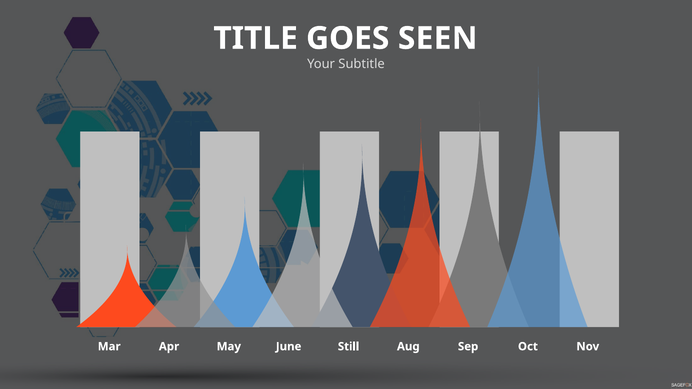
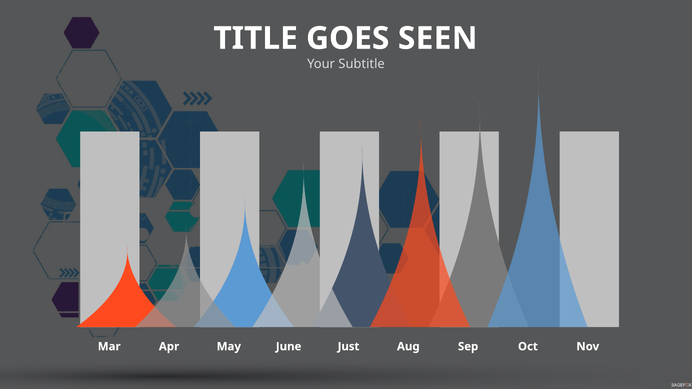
Still: Still -> Just (349, 347)
